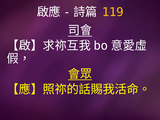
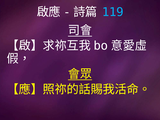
119 colour: yellow -> light blue (113, 12)
